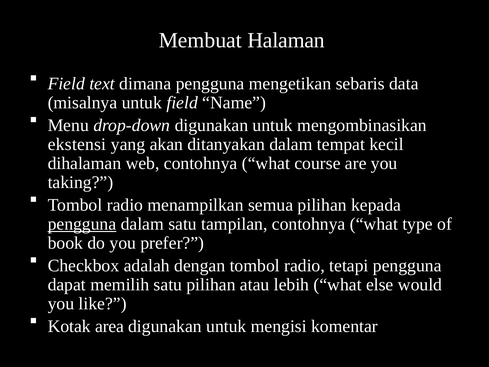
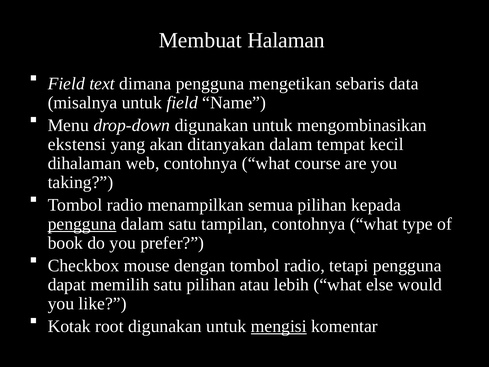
adalah: adalah -> mouse (147, 265)
area: area -> root (109, 326)
mengisi underline: none -> present (279, 326)
